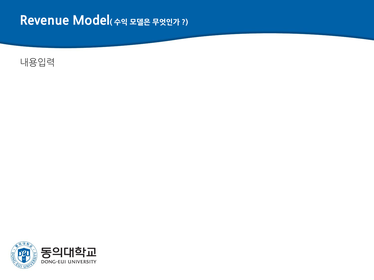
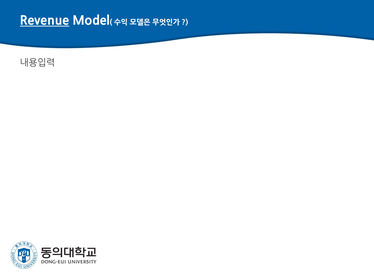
Revenue underline: none -> present (45, 21)
